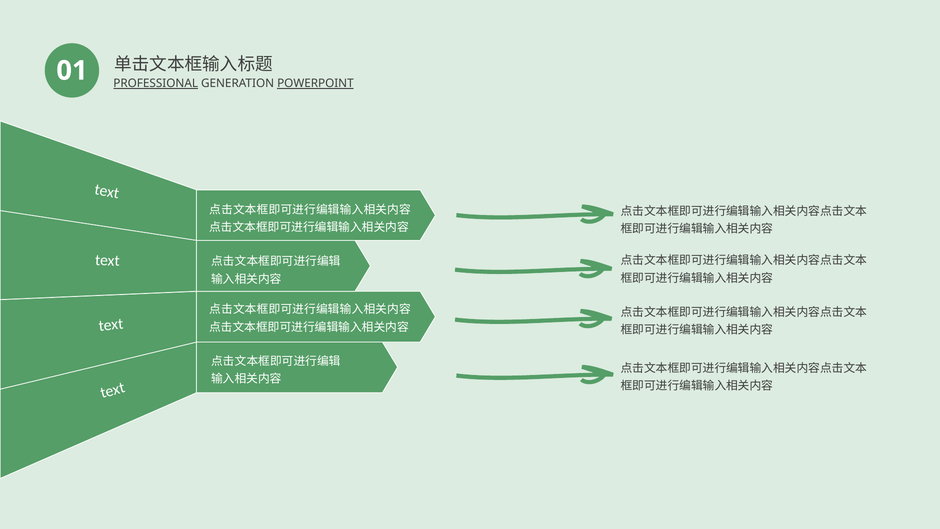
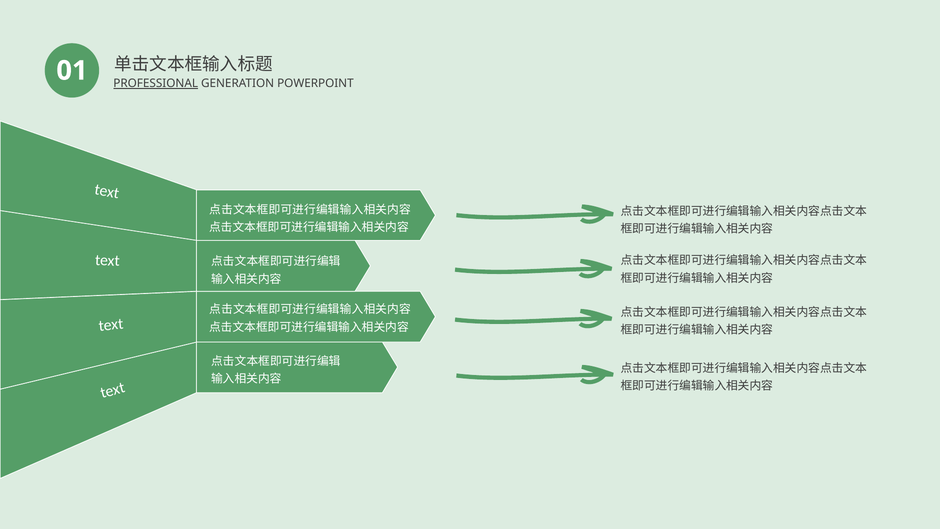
POWERPOINT underline: present -> none (315, 83)
